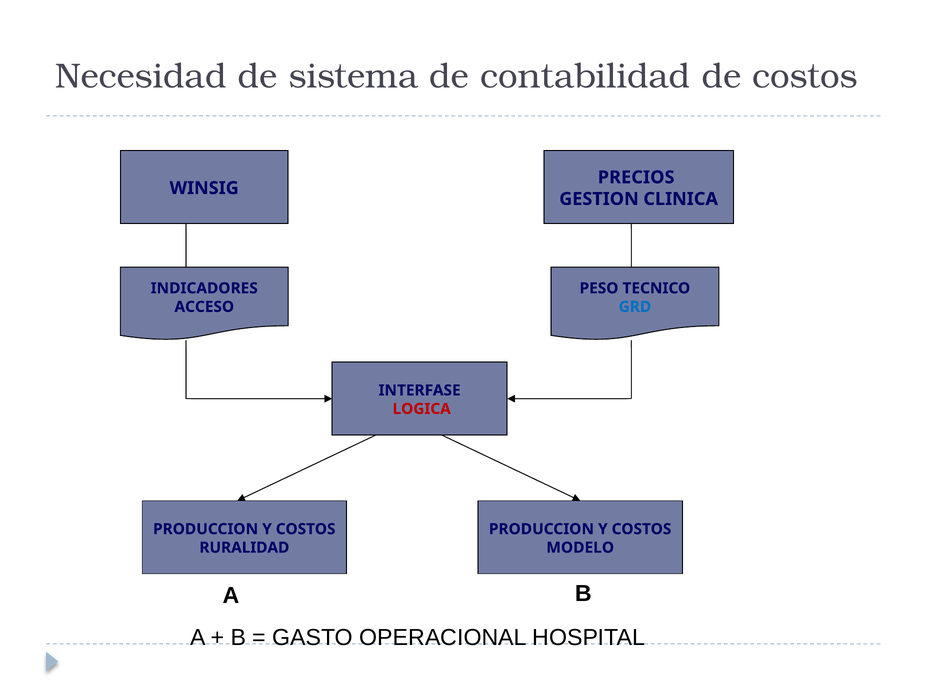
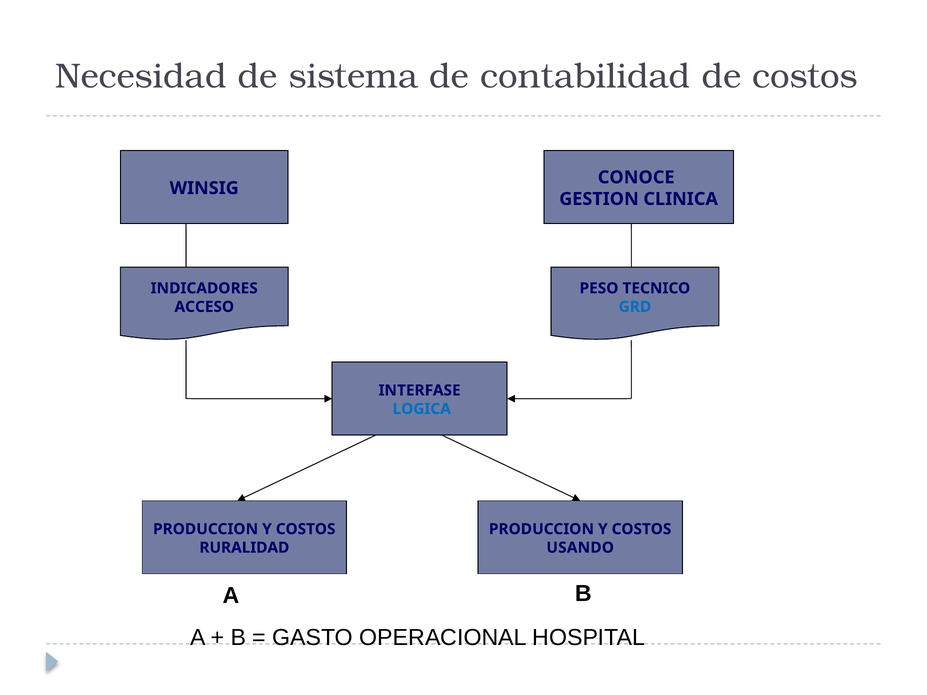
PRECIOS: PRECIOS -> CONOCE (636, 177)
LOGICA colour: red -> blue (422, 409)
MODELO: MODELO -> USANDO (580, 548)
